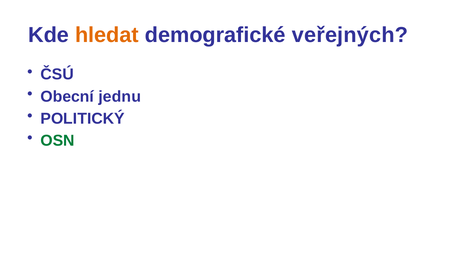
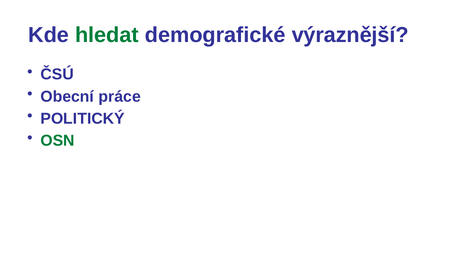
hledat colour: orange -> green (107, 35)
veřejných: veřejných -> výraznější (350, 35)
jednu: jednu -> práce (120, 96)
